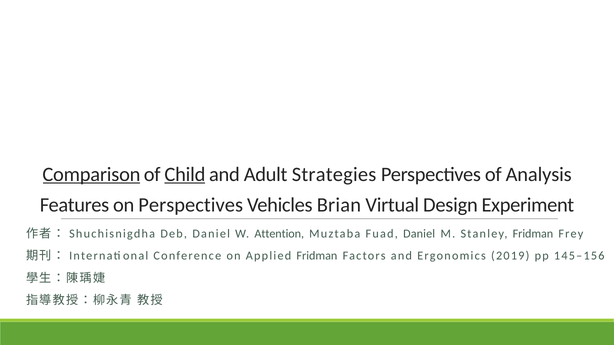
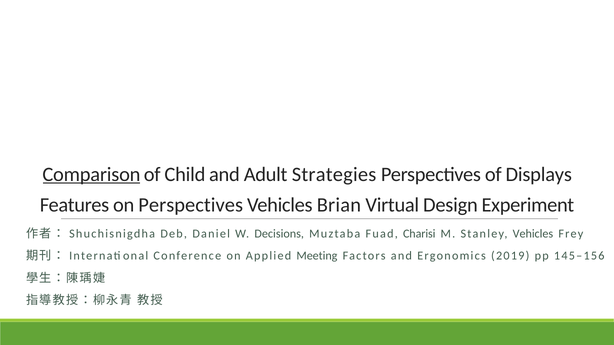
Child underline: present -> none (185, 175)
Analysis: Analysis -> Displays (539, 175)
Attention: Attention -> Decisions (279, 234)
Fuad Daniel: Daniel -> Charisi (419, 234)
Stanley Fridman: Fridman -> Vehicles (533, 234)
Applied Fridman: Fridman -> Meeting (317, 256)
